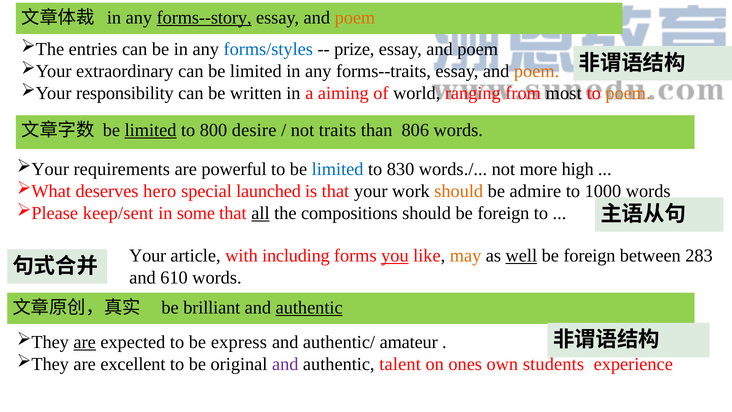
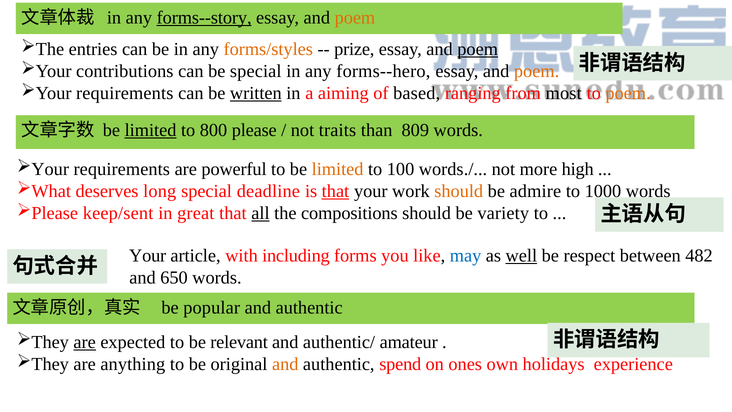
forms/styles colour: blue -> orange (268, 49)
poem underline: none -> present (478, 49)
extraordinary: extraordinary -> contributions (125, 71)
can be limited: limited -> special (256, 71)
forms--traits: forms--traits -> forms--hero (383, 71)
responsibility: responsibility -> requirements (125, 93)
written underline: none -> present (256, 93)
world: world -> based (417, 93)
desire: desire -> please (254, 130)
806: 806 -> 809 (415, 130)
limited colour: blue -> orange (338, 169)
830: 830 -> 100 (401, 169)
hero: hero -> long (160, 191)
launched: launched -> deadline (268, 191)
that underline: none -> present (335, 191)
some: some -> great (196, 213)
should be foreign: foreign -> variety (503, 213)
you underline: present -> none (395, 255)
may colour: orange -> blue (466, 255)
foreign: foreign -> respect (589, 255)
283: 283 -> 482 (699, 255)
610: 610 -> 650 (174, 277)
brilliant: brilliant -> popular (212, 307)
authentic underline: present -> none (309, 307)
express: express -> relevant (239, 342)
excellent: excellent -> anything (133, 364)
and colour: purple -> orange (285, 364)
talent: talent -> spend (400, 364)
students: students -> holidays (554, 364)
